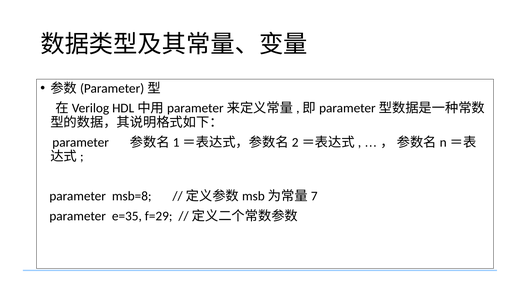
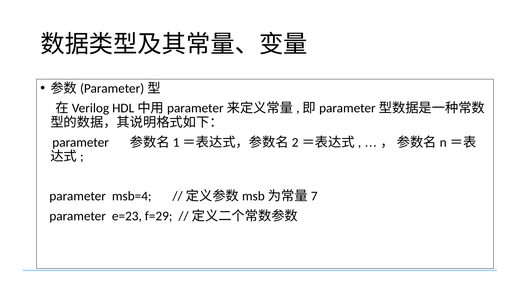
msb=8: msb=8 -> msb=4 (132, 196)
e=35: e=35 -> e=23 (127, 216)
